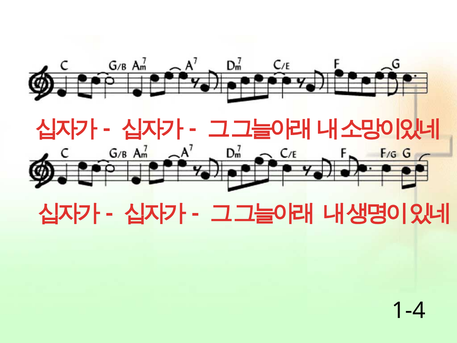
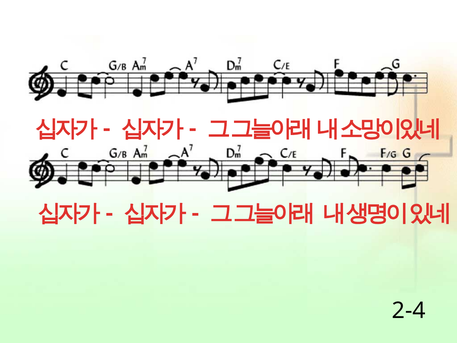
1-4: 1-4 -> 2-4 (409, 310)
